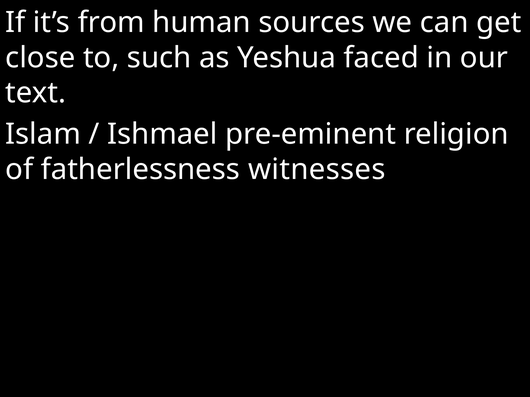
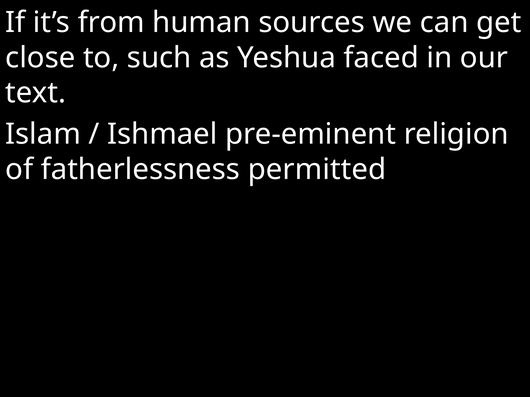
witnesses: witnesses -> permitted (317, 170)
